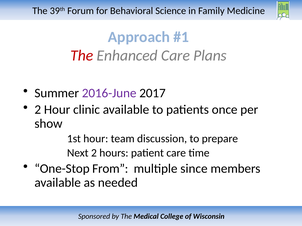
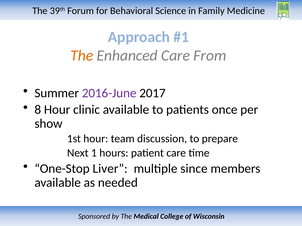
The colour: red -> orange (82, 56)
Plans: Plans -> From (210, 56)
2: 2 -> 8 (38, 110)
Next 2: 2 -> 1 (94, 153)
From: From -> Liver (110, 169)
